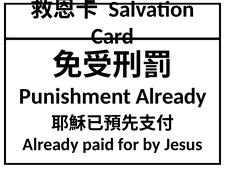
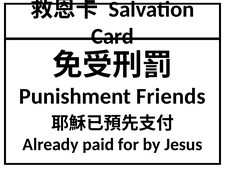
Punishment Already: Already -> Friends (171, 96)
